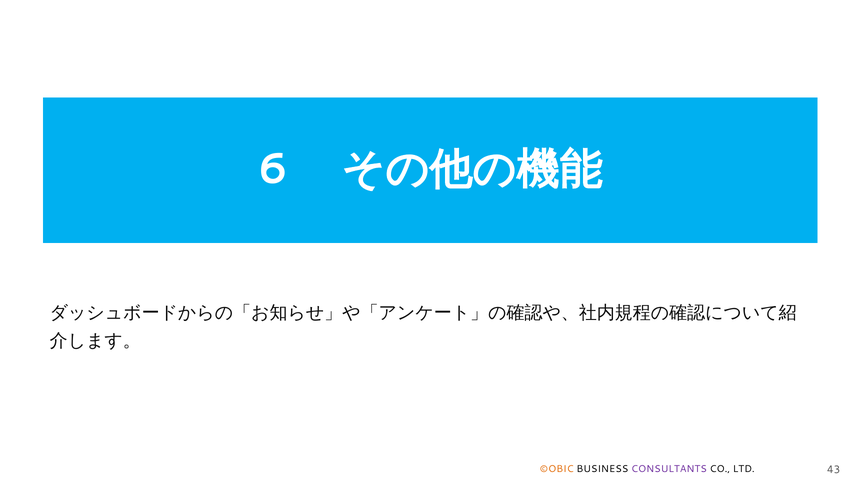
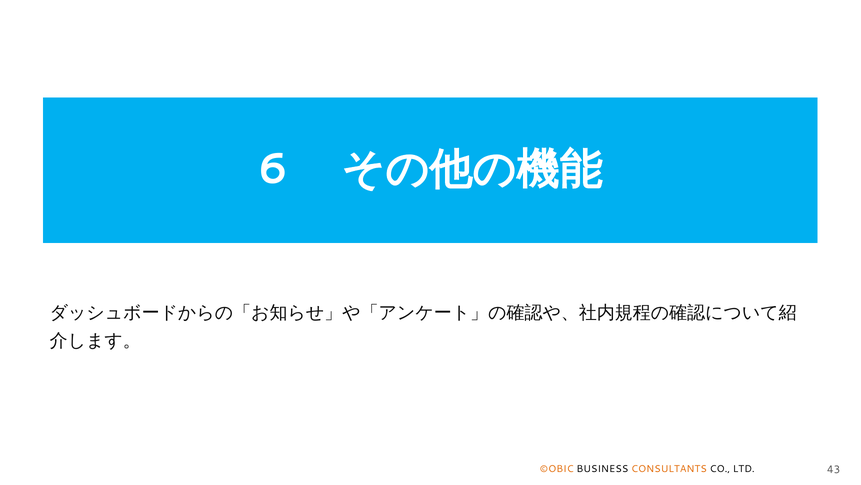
CONSULTANTS colour: purple -> orange (669, 468)
